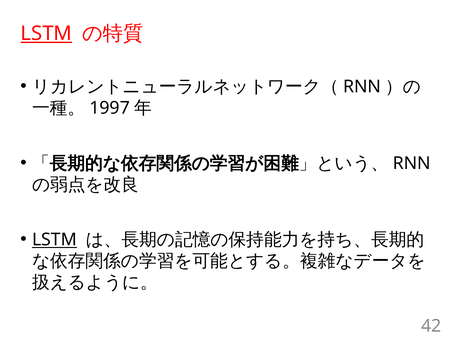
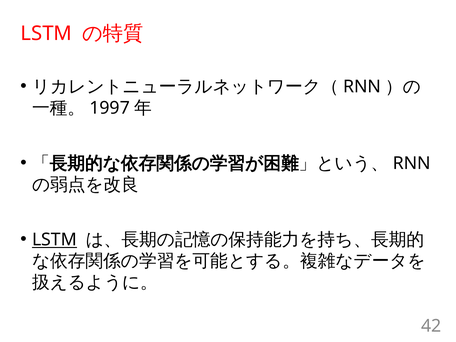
LSTM underline: present -> none (46, 34)
